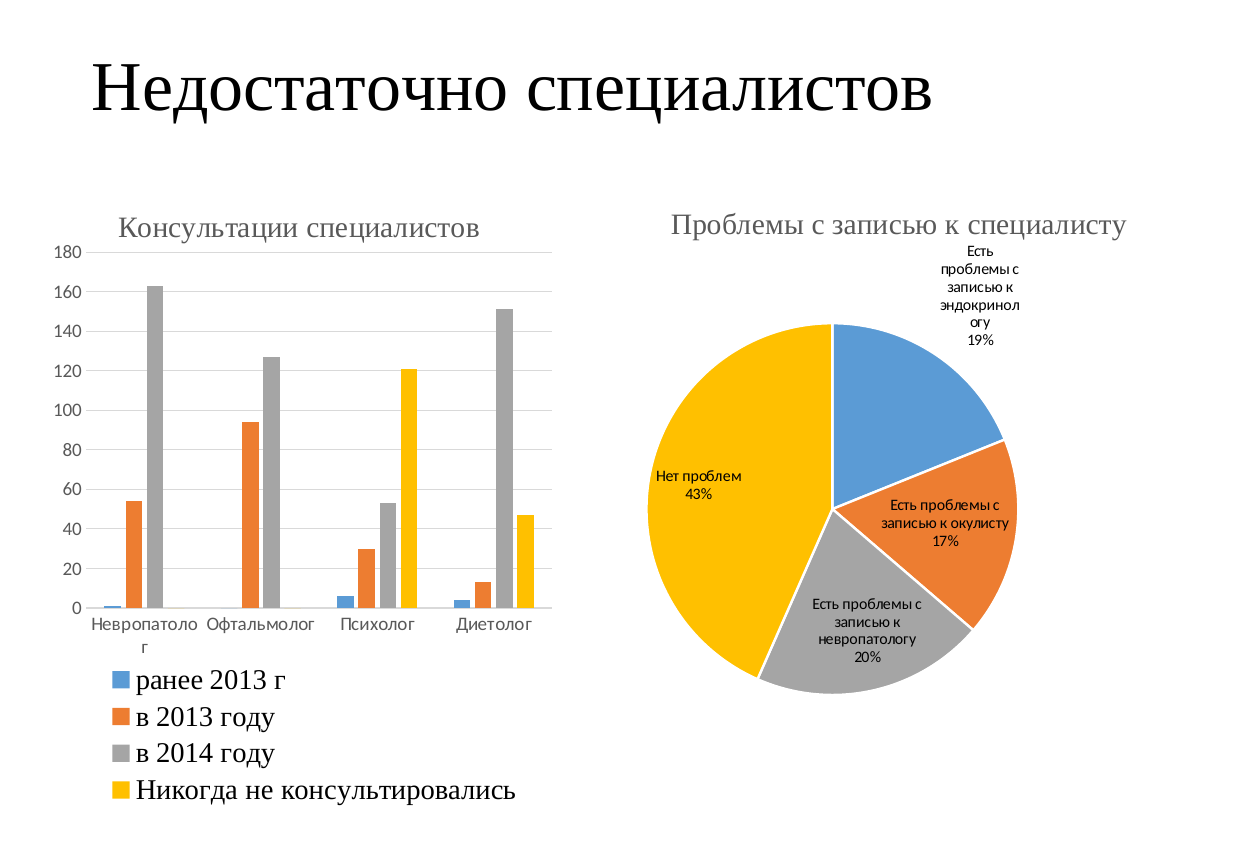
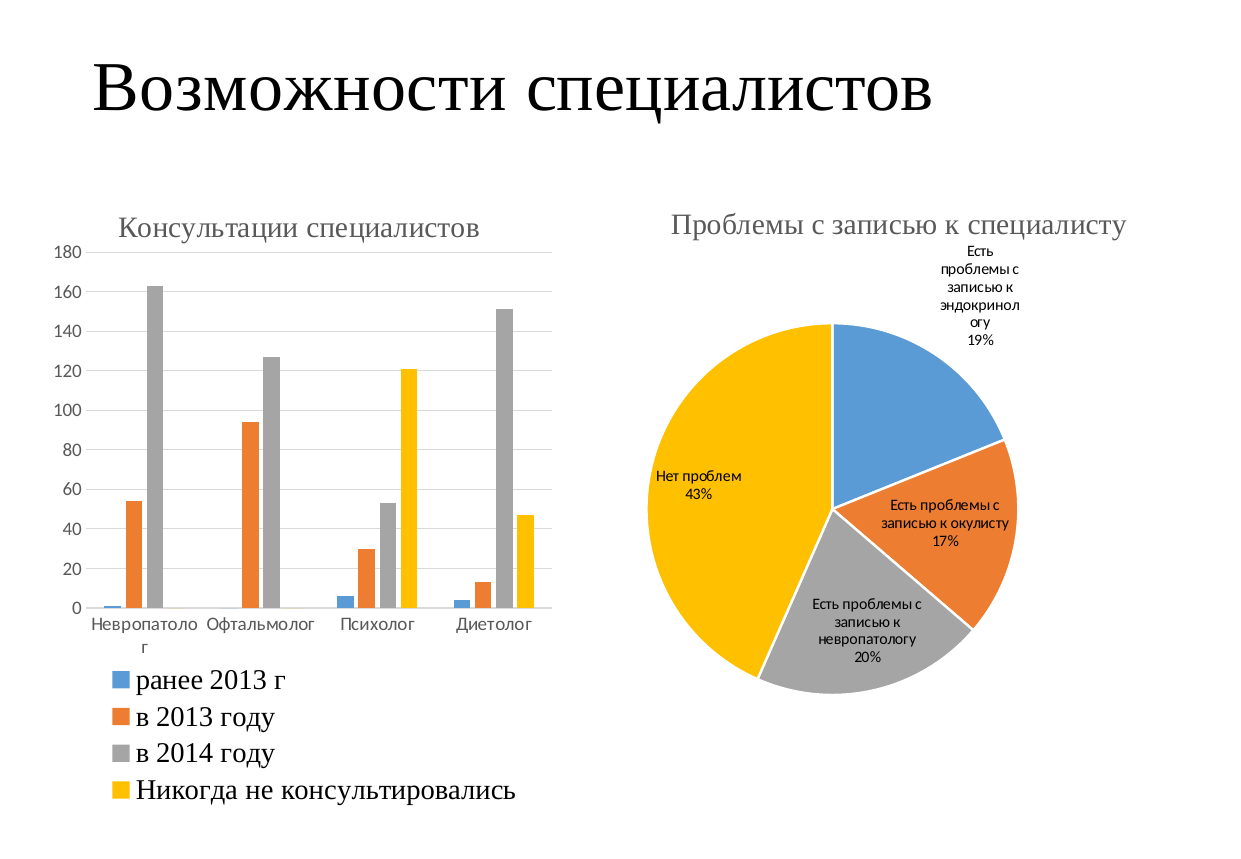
Недостаточно: Недостаточно -> Возможности (300, 87)
